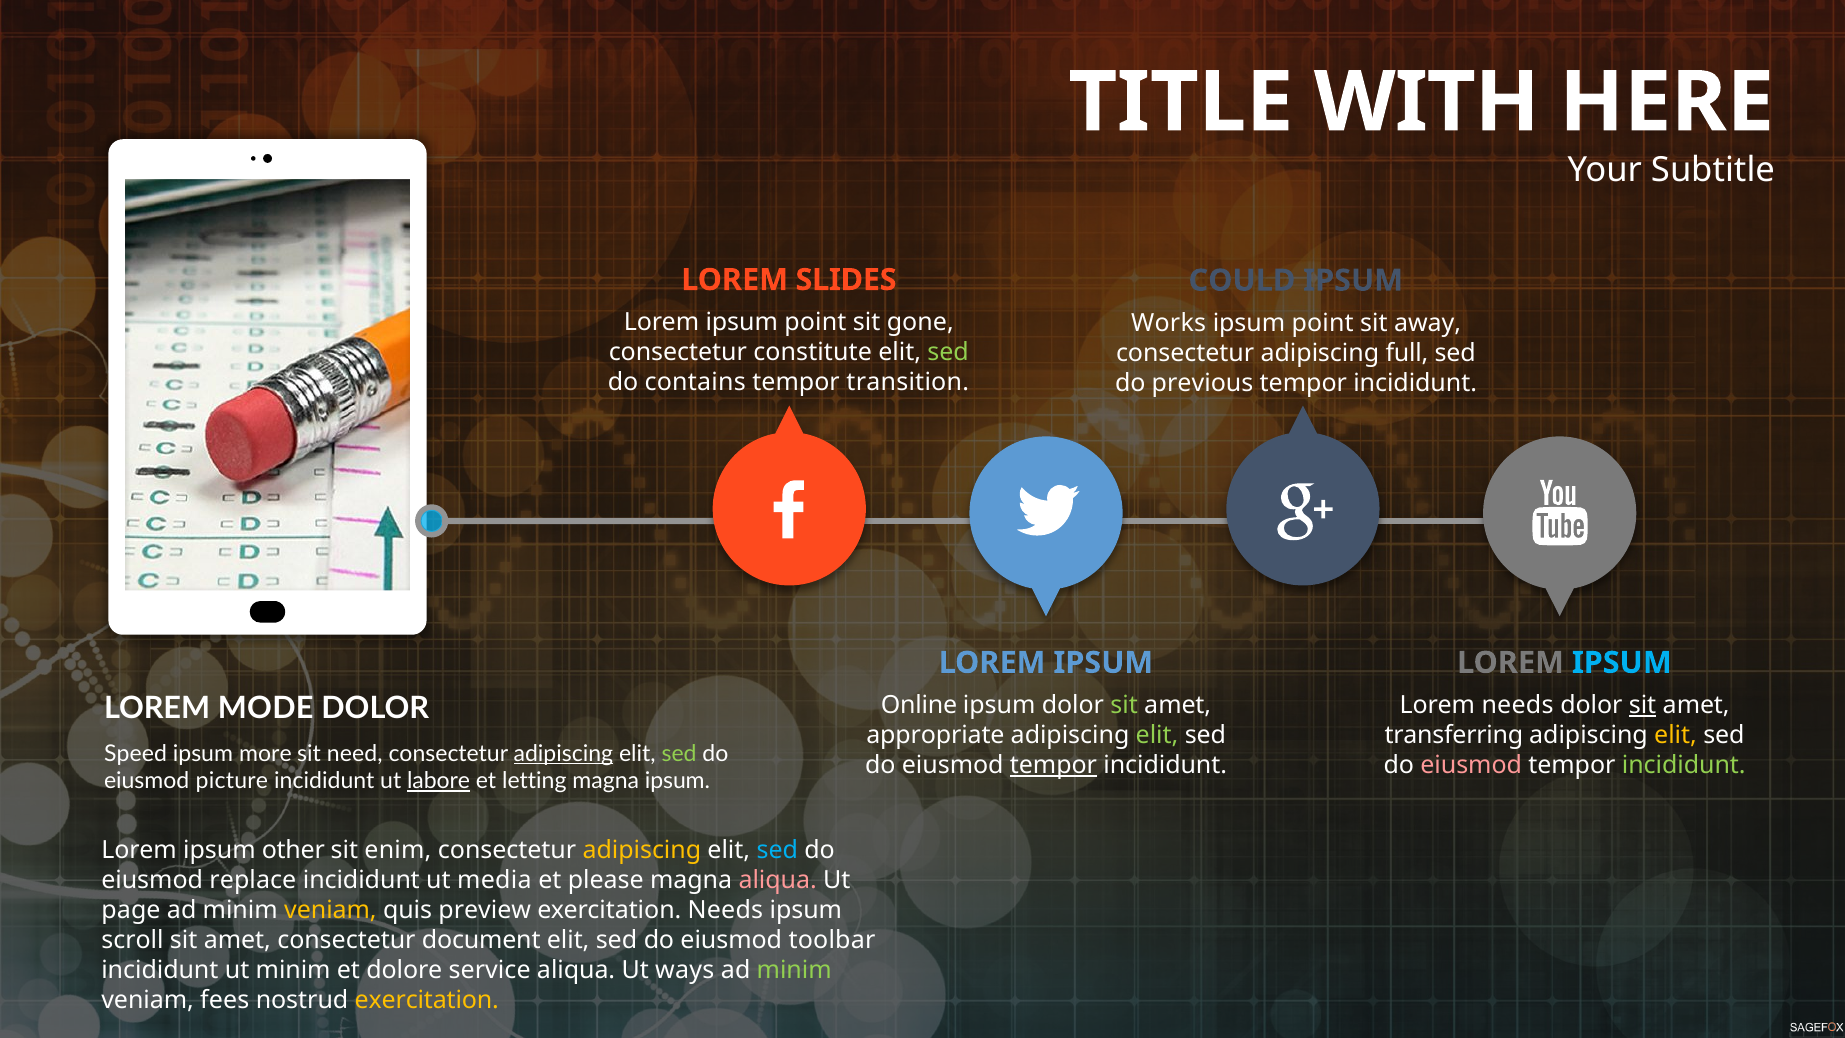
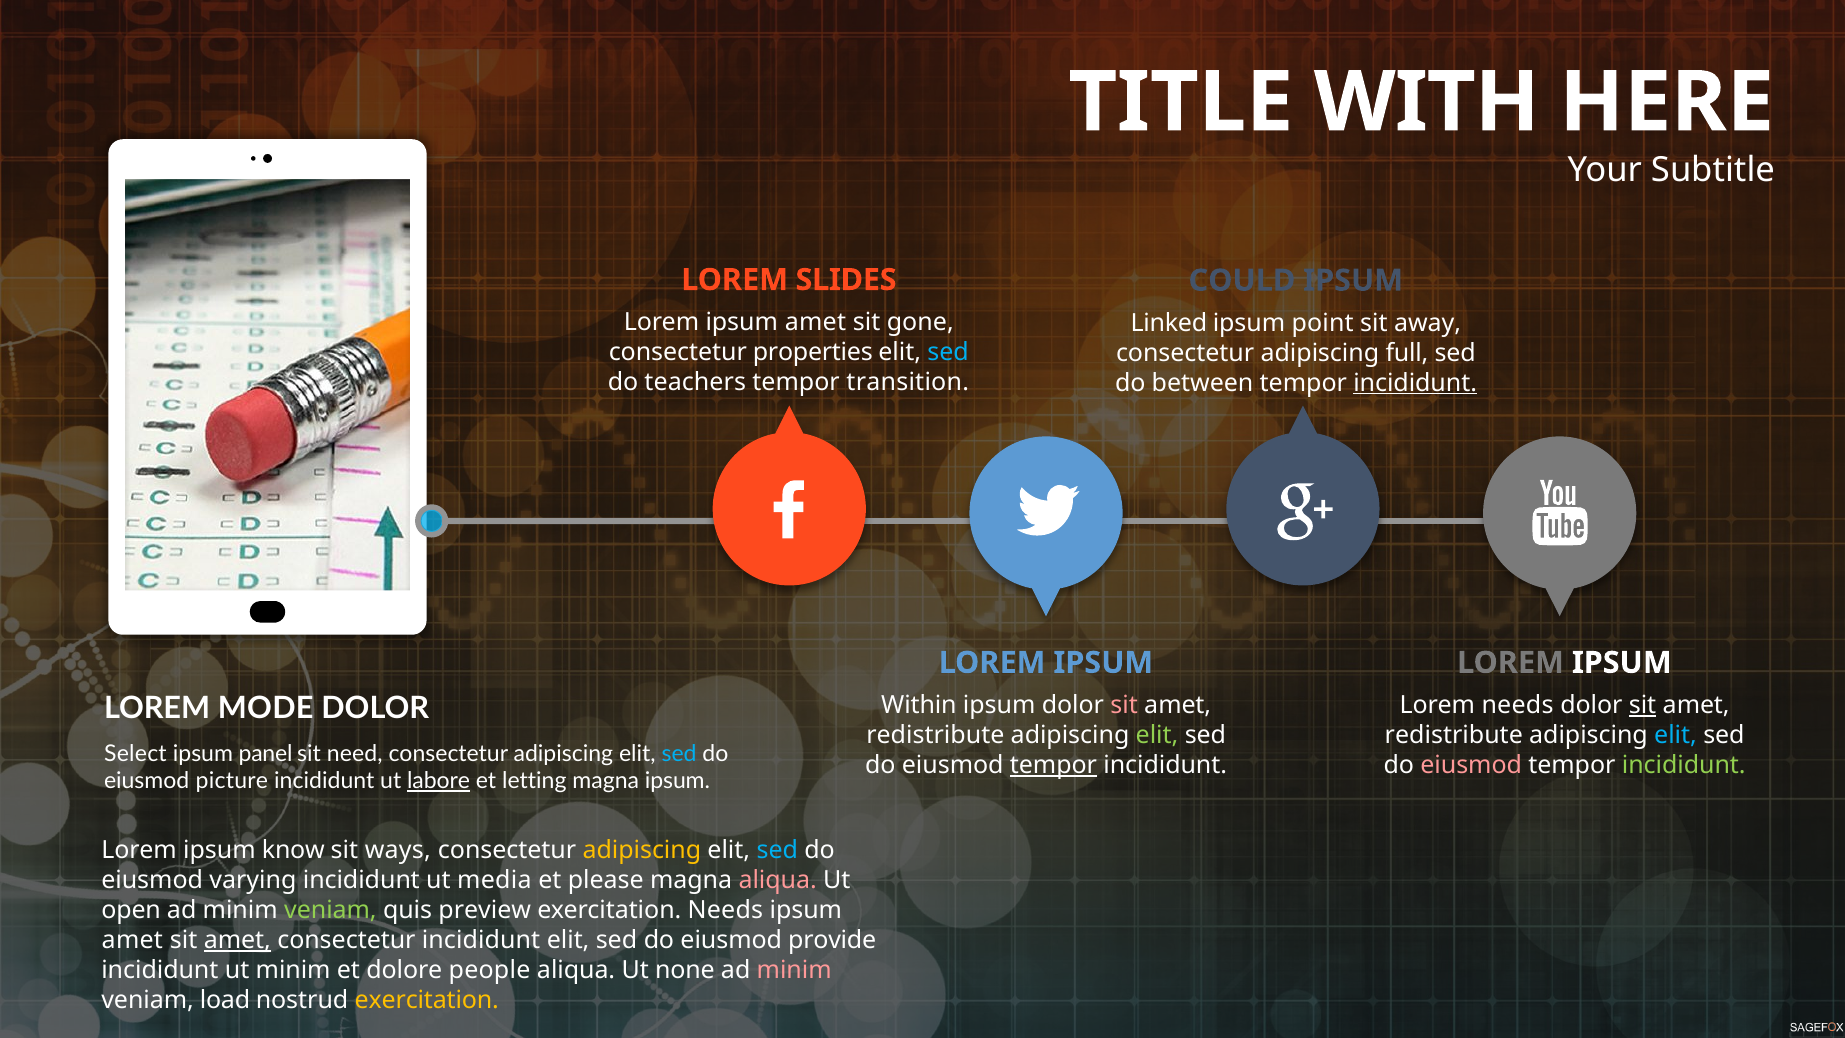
Lorem ipsum point: point -> amet (815, 322)
Works: Works -> Linked (1169, 323)
constitute: constitute -> properties (813, 352)
sed colour: light green -> light blue (948, 352)
contains: contains -> teachers (695, 382)
previous: previous -> between (1203, 383)
incididunt underline: none -> present (1415, 383)
IPSUM colour: light blue -> white (1622, 663)
Online: Online -> Within (919, 705)
sit colour: light green -> pink (1124, 705)
appropriate: appropriate -> redistribute (935, 735)
transferring: transferring -> redistribute (1454, 735)
elit colour: yellow -> light blue (1676, 735)
Speed: Speed -> Select (135, 753)
more: more -> panel (266, 753)
adipiscing underline: present -> none (563, 753)
sed colour: light green -> light blue (679, 753)
other: other -> know (293, 850)
enim: enim -> ways (398, 850)
replace: replace -> varying (253, 880)
page: page -> open (131, 910)
veniam colour: yellow -> light green (330, 910)
scroll: scroll -> amet (132, 940)
amet underline: none -> present (237, 940)
consectetur document: document -> incididunt (481, 940)
toolbar: toolbar -> provide (832, 940)
service: service -> people (490, 970)
ways: ways -> none (685, 970)
minim colour: light green -> pink (794, 970)
fees: fees -> load (225, 1000)
